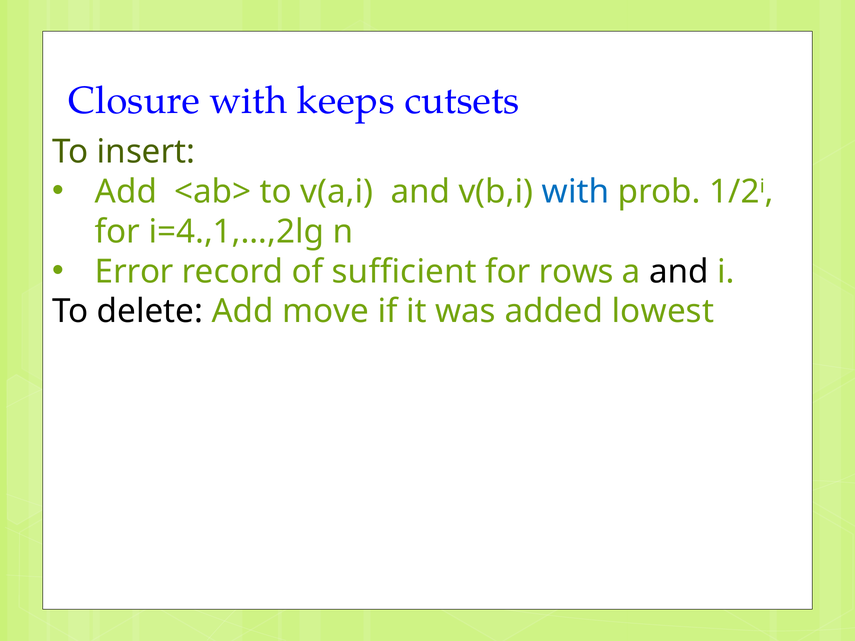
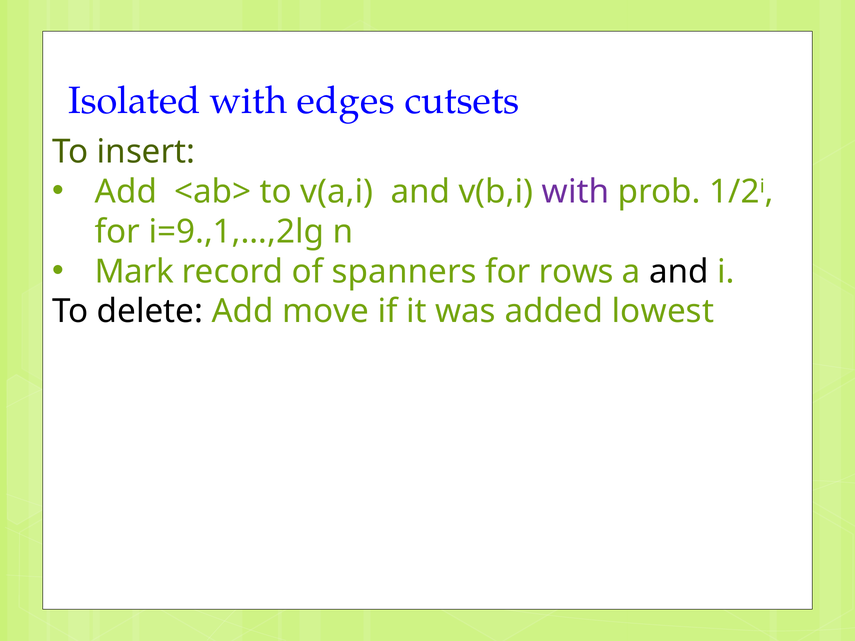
Closure: Closure -> Isolated (134, 101)
keeps: keeps -> edges (346, 101)
with colour: blue -> purple (576, 192)
i=4.,1,…,2lg: i=4.,1,…,2lg -> i=9.,1,…,2lg (236, 232)
Error: Error -> Mark (134, 272)
sufficient: sufficient -> spanners (404, 272)
